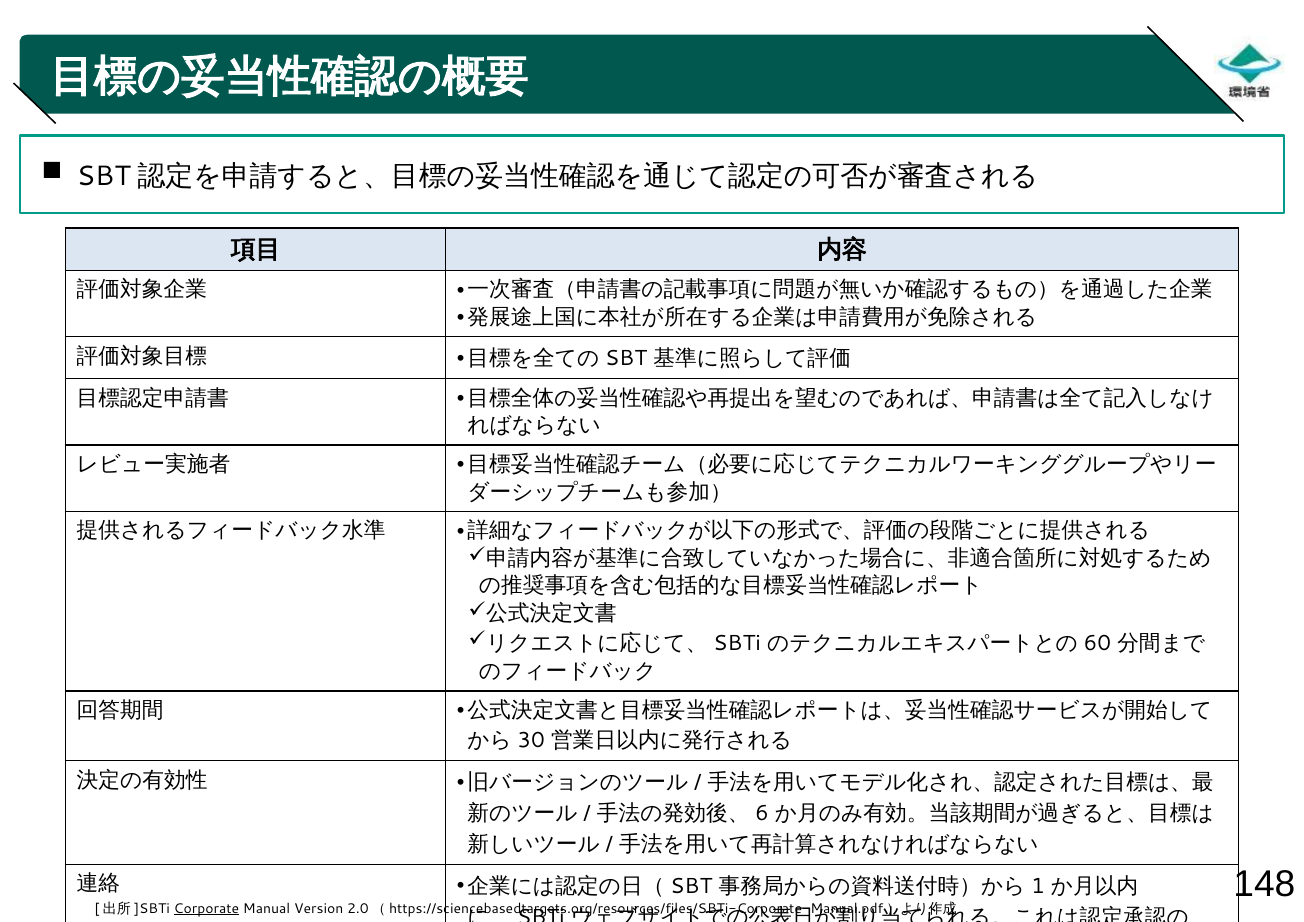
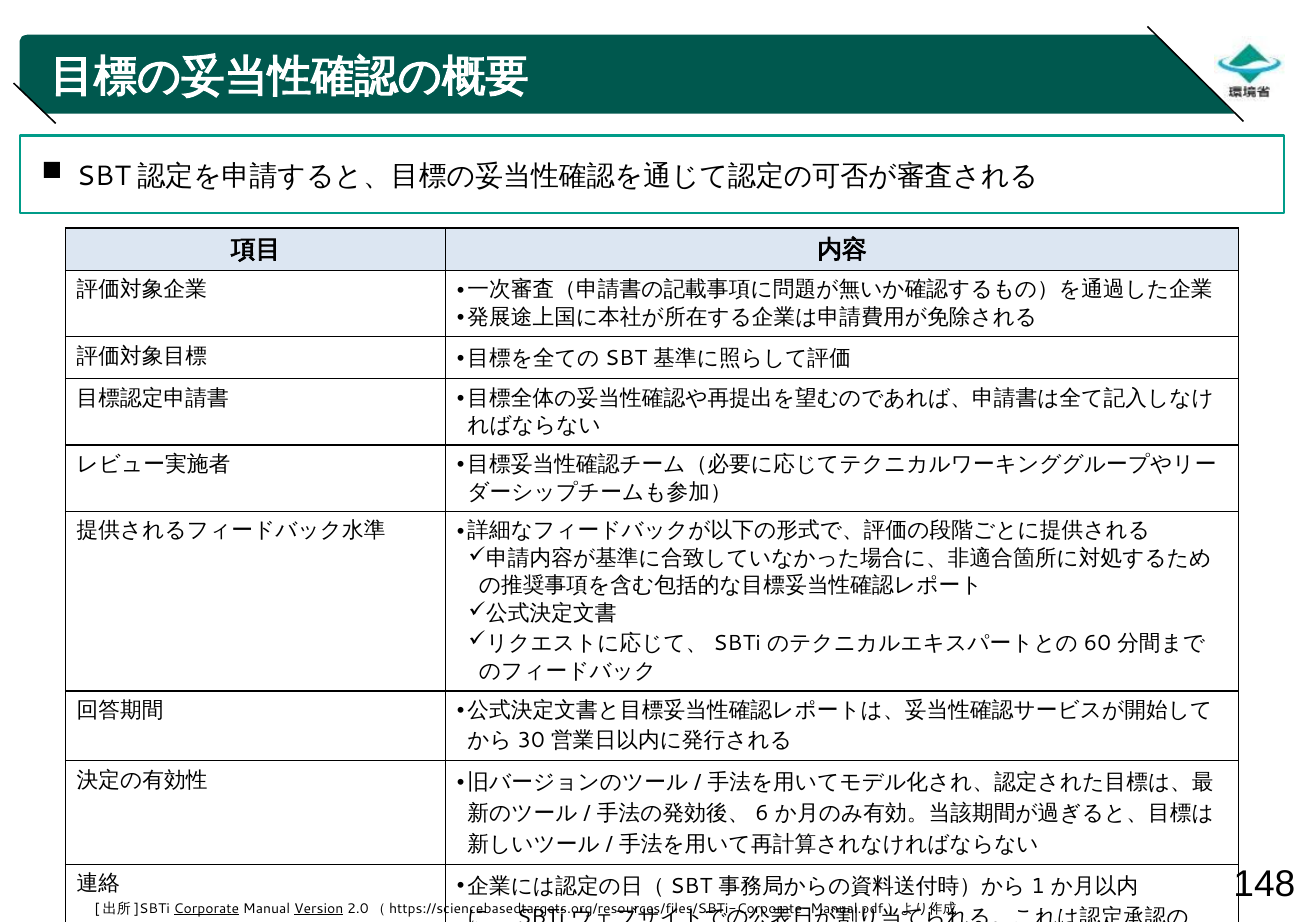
Version underline: none -> present (319, 909)
